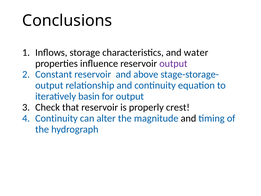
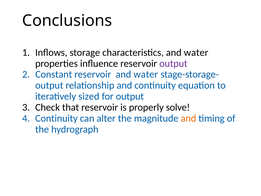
reservoir and above: above -> water (146, 74)
basin: basin -> sized (89, 96)
crest: crest -> solve (178, 107)
and colour: black -> orange (188, 118)
